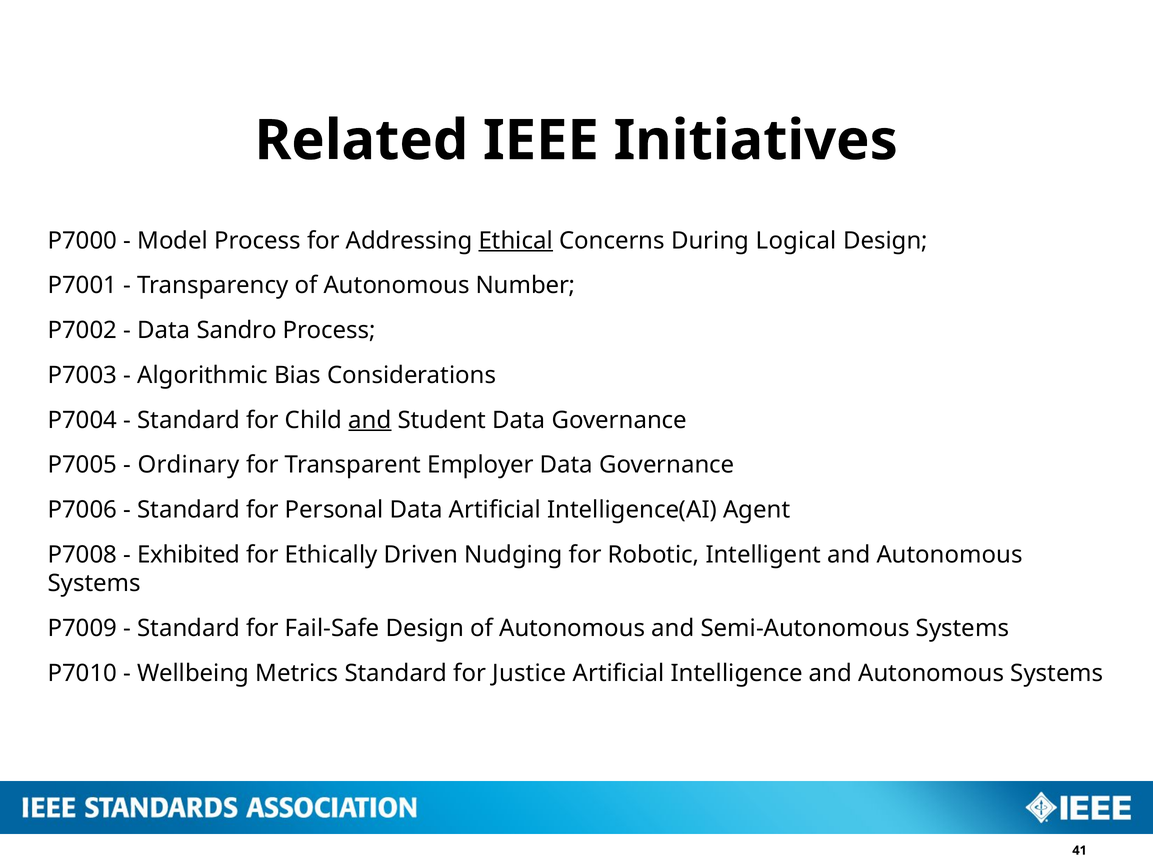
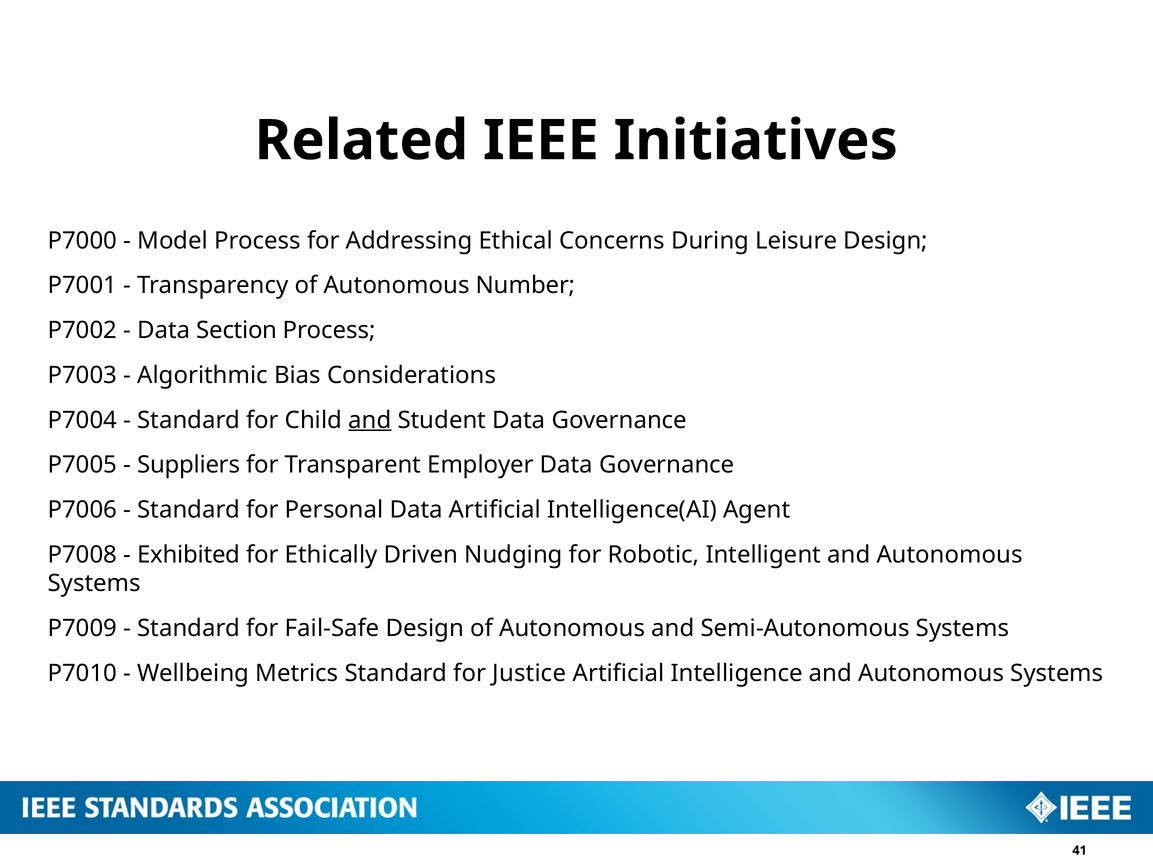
Ethical underline: present -> none (516, 241)
Logical: Logical -> Leisure (796, 241)
Sandro: Sandro -> Section (237, 330)
Ordinary: Ordinary -> Suppliers (189, 465)
